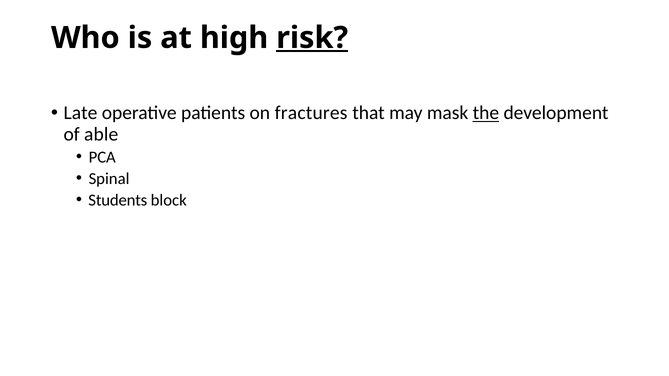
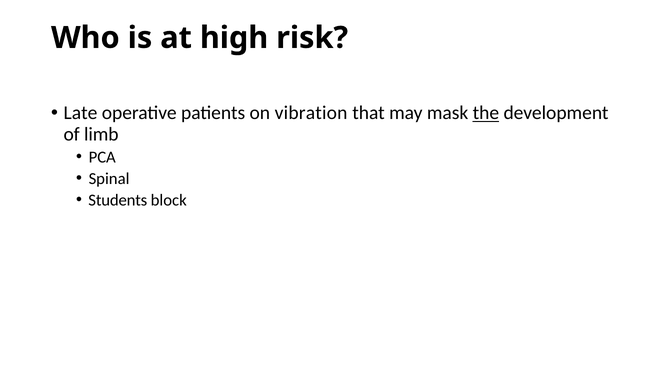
risk underline: present -> none (312, 38)
fractures: fractures -> vibration (311, 113)
able: able -> limb (101, 134)
